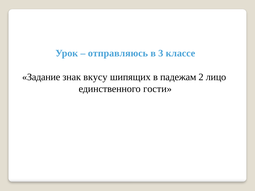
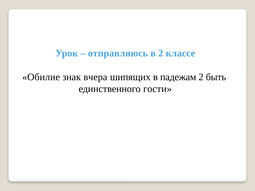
в 3: 3 -> 2 (161, 53)
Задание: Задание -> Обилие (41, 77)
вкусу: вкусу -> вчера (95, 77)
лицо: лицо -> быть (216, 77)
